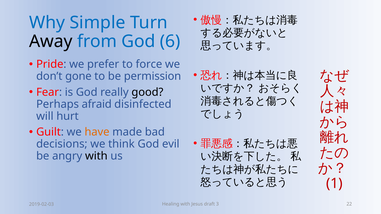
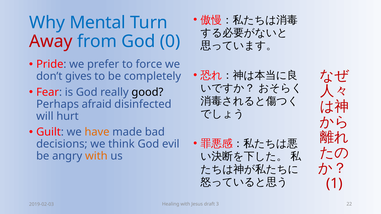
Simple: Simple -> Mental (98, 23)
Away colour: black -> red (51, 41)
6: 6 -> 0 (170, 41)
gone: gone -> gives (78, 76)
permission: permission -> completely (152, 76)
with colour: black -> orange (96, 156)
